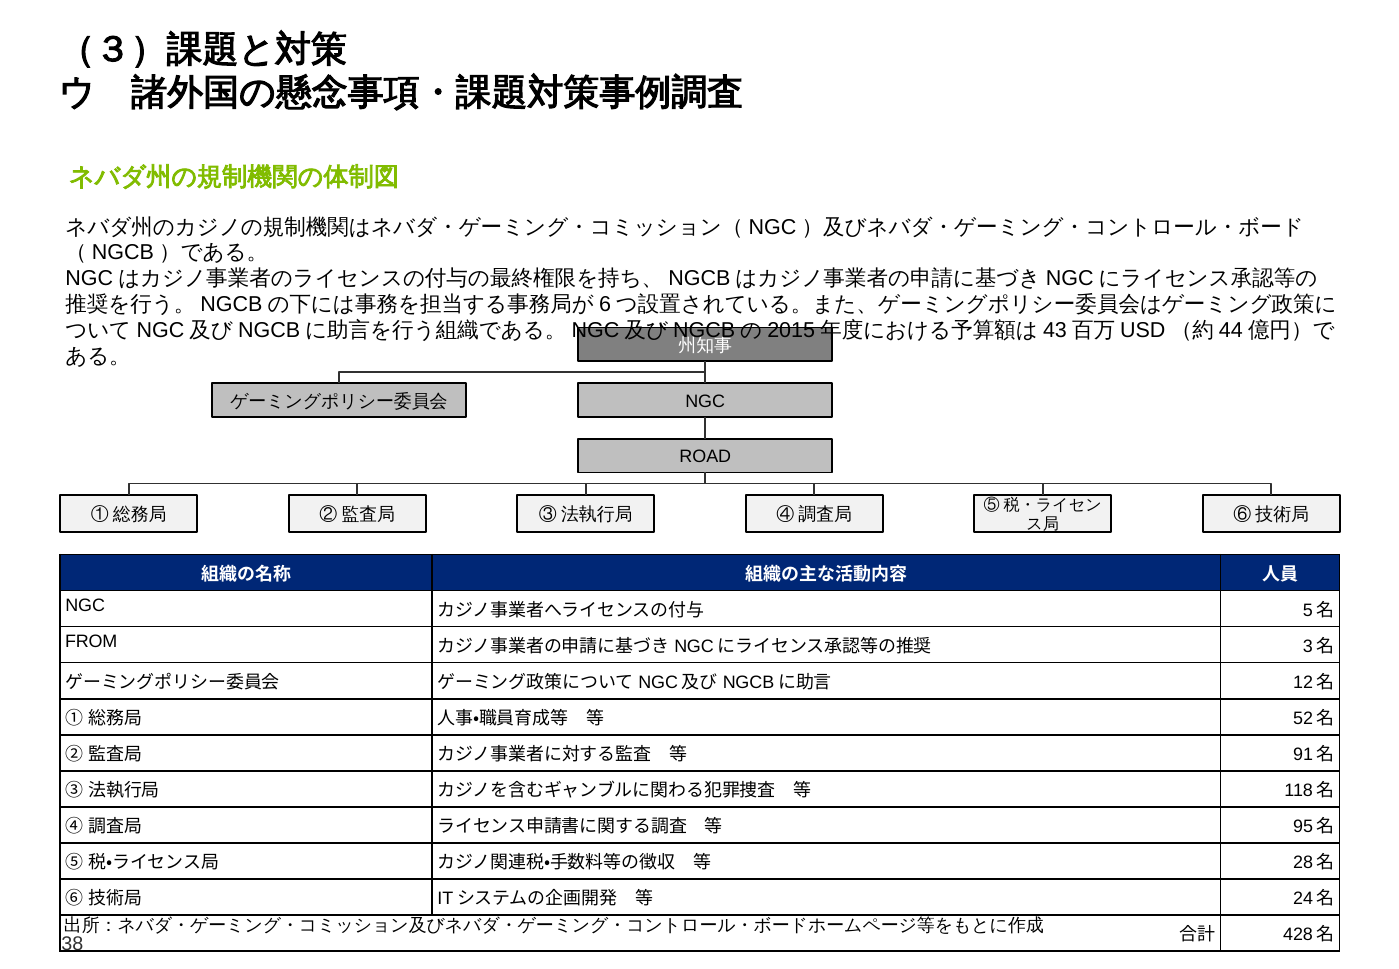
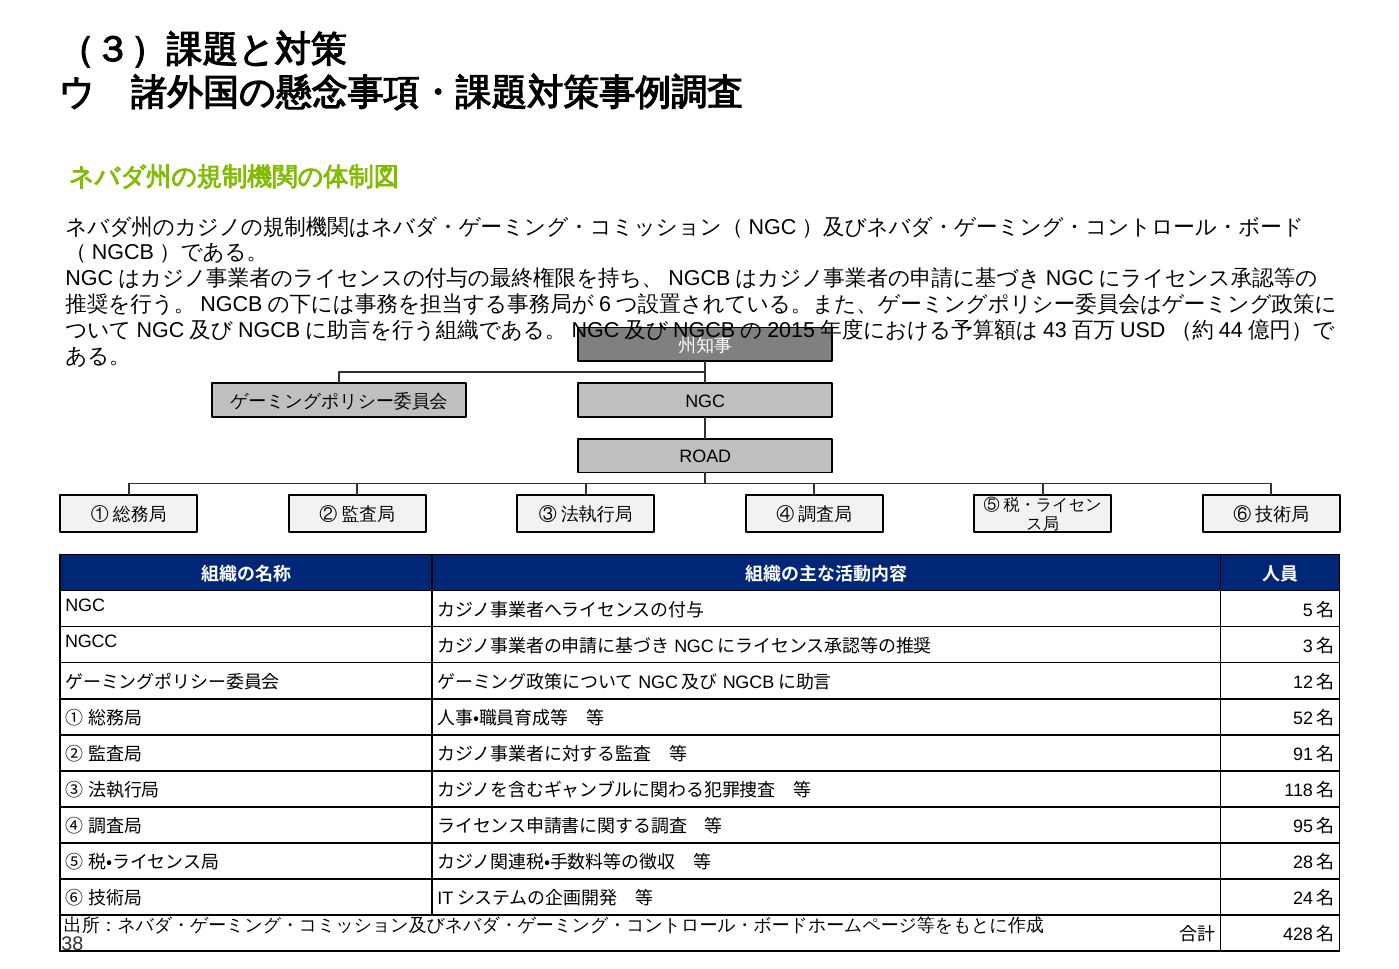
FROM: FROM -> NGCC (91, 642)
